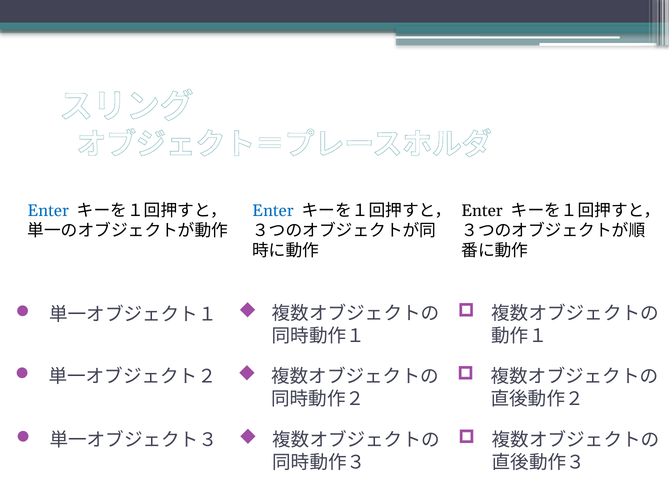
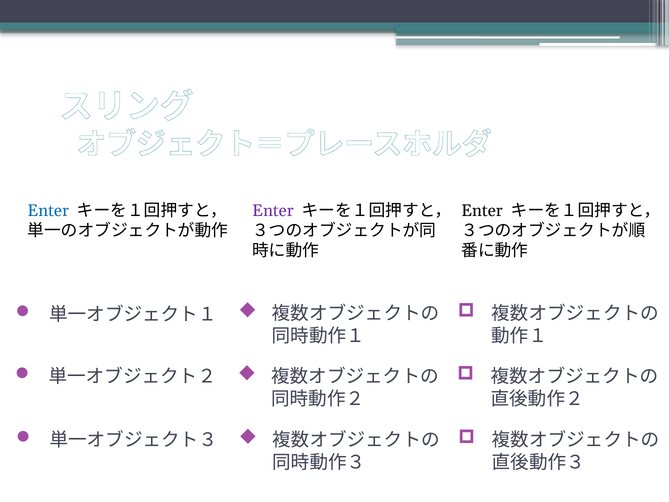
Enter colour: blue -> purple (273, 210)
